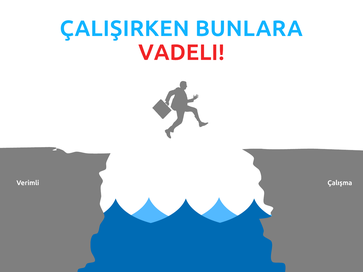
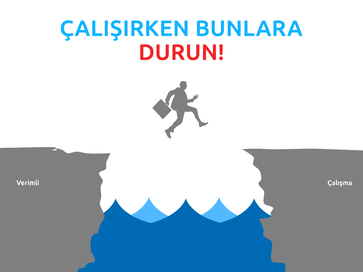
VADELI: VADELI -> DURUN (181, 53)
